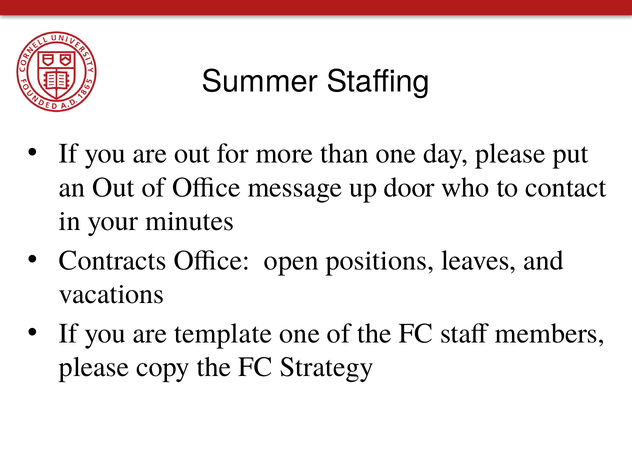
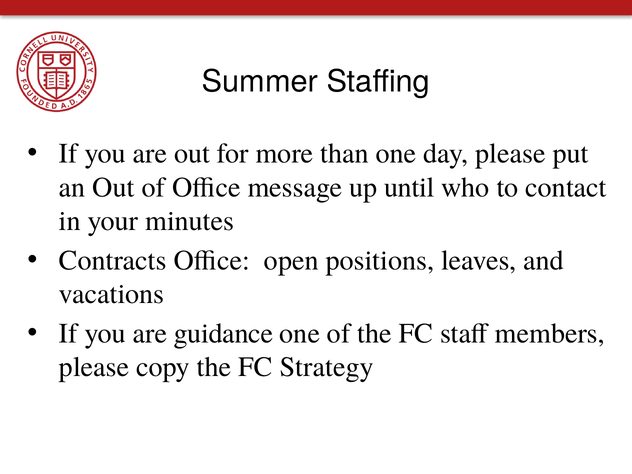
door: door -> until (409, 187)
template: template -> guidance (223, 333)
